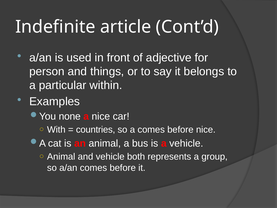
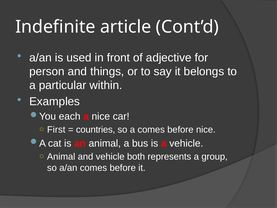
none: none -> each (70, 116)
With: With -> First (56, 130)
